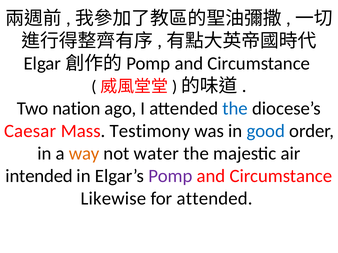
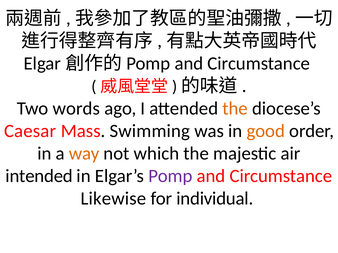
nation: nation -> words (76, 109)
the colour: blue -> orange (235, 109)
Testimony: Testimony -> Swimming (150, 131)
good colour: blue -> orange (266, 131)
water: water -> which (156, 154)
for attended: attended -> individual (215, 199)
